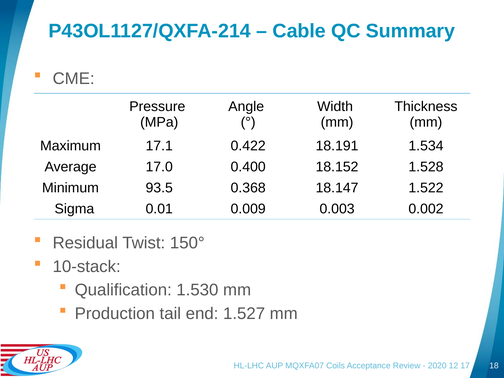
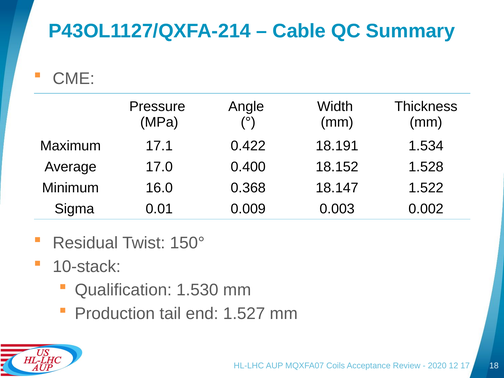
93.5: 93.5 -> 16.0 (159, 188)
